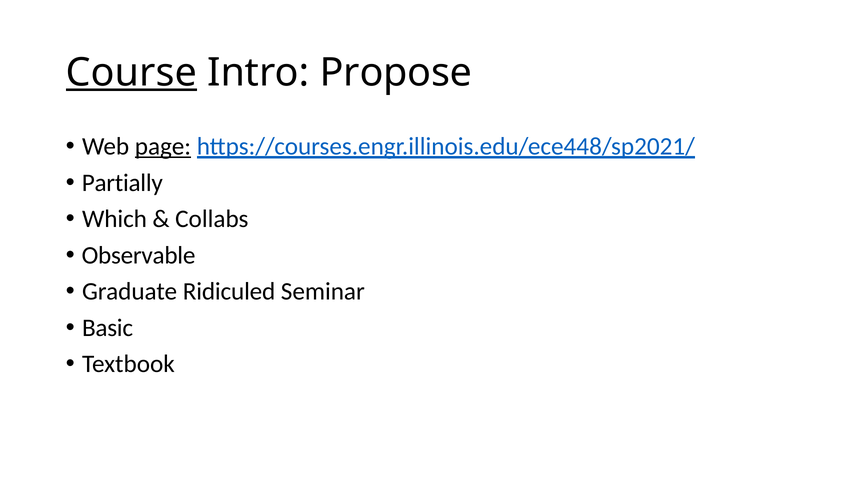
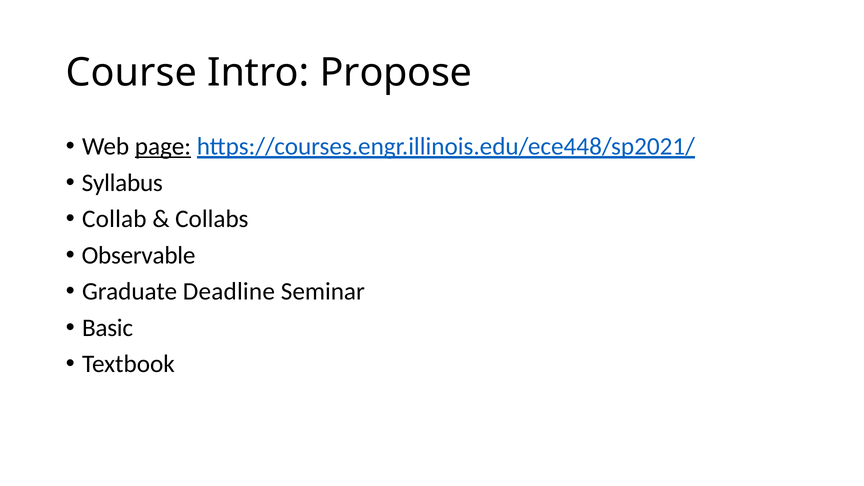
Course underline: present -> none (131, 73)
Partially: Partially -> Syllabus (122, 183)
Which: Which -> Collab (114, 219)
Ridiculed: Ridiculed -> Deadline (229, 291)
